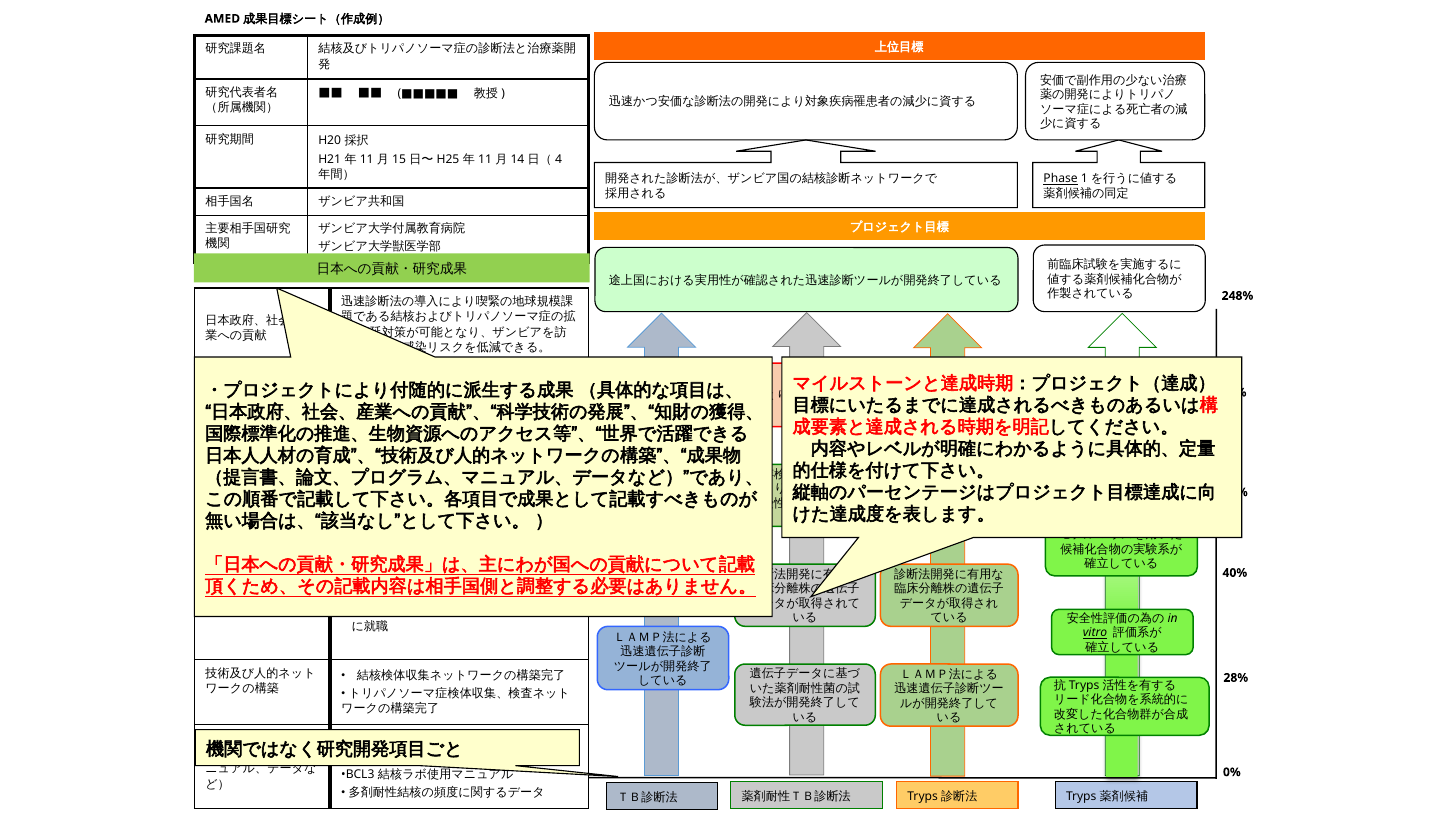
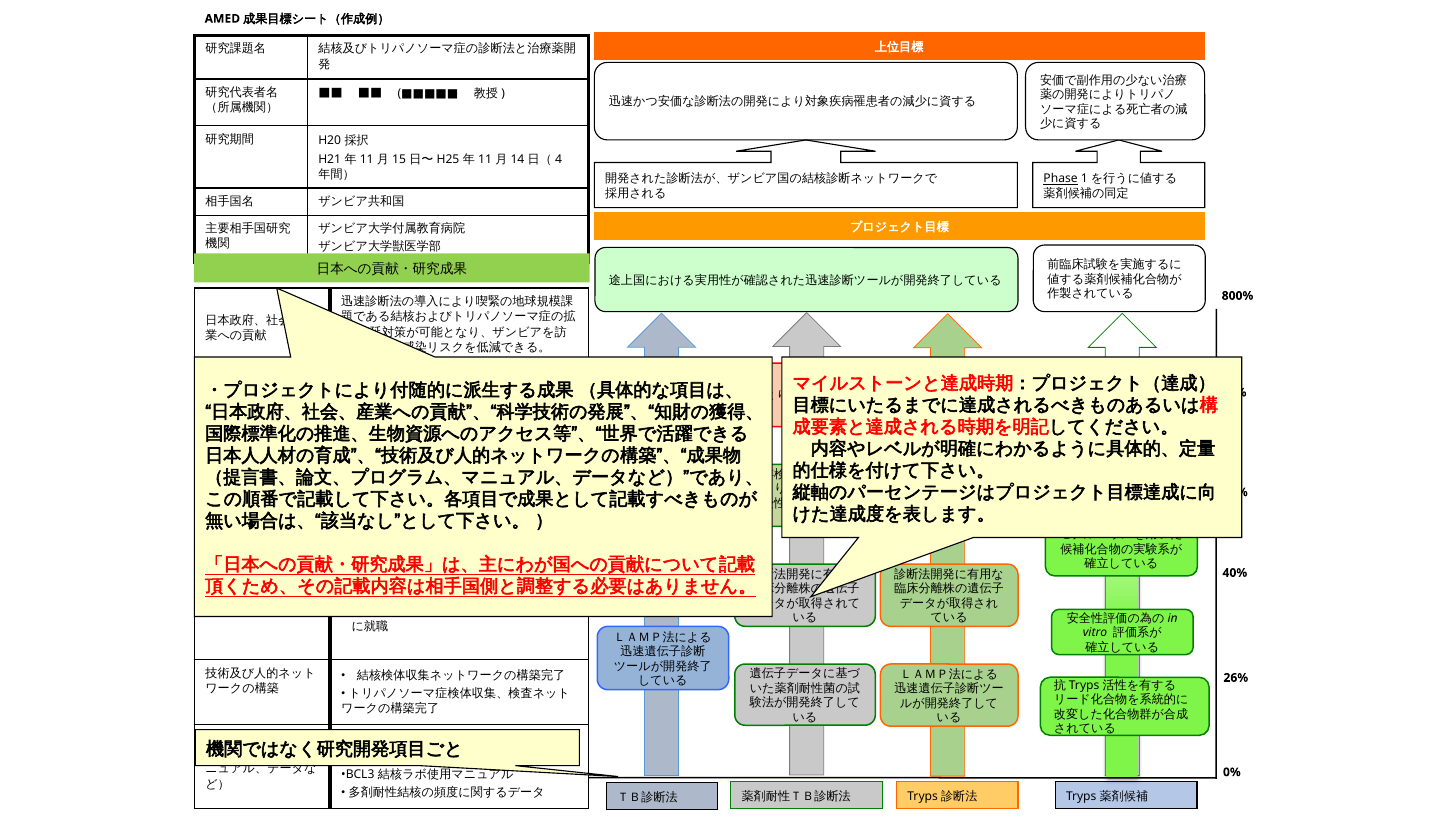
248%: 248% -> 800% (1238, 296)
vitro underline: present -> none (1095, 633)
28%: 28% -> 26% (1236, 678)
